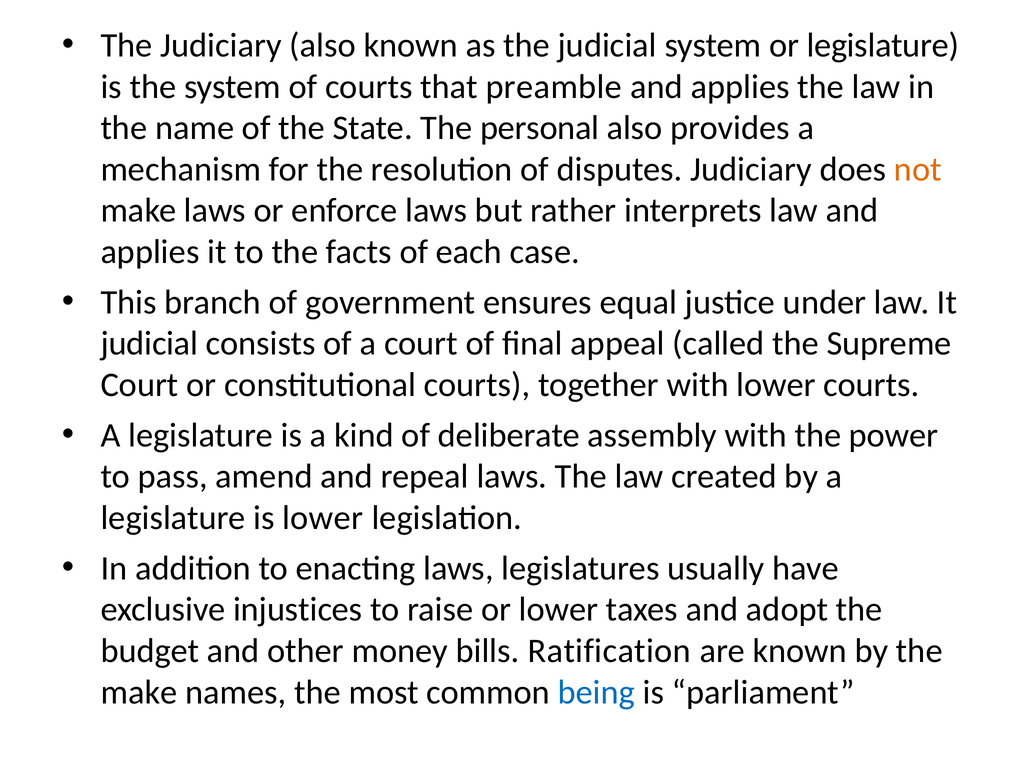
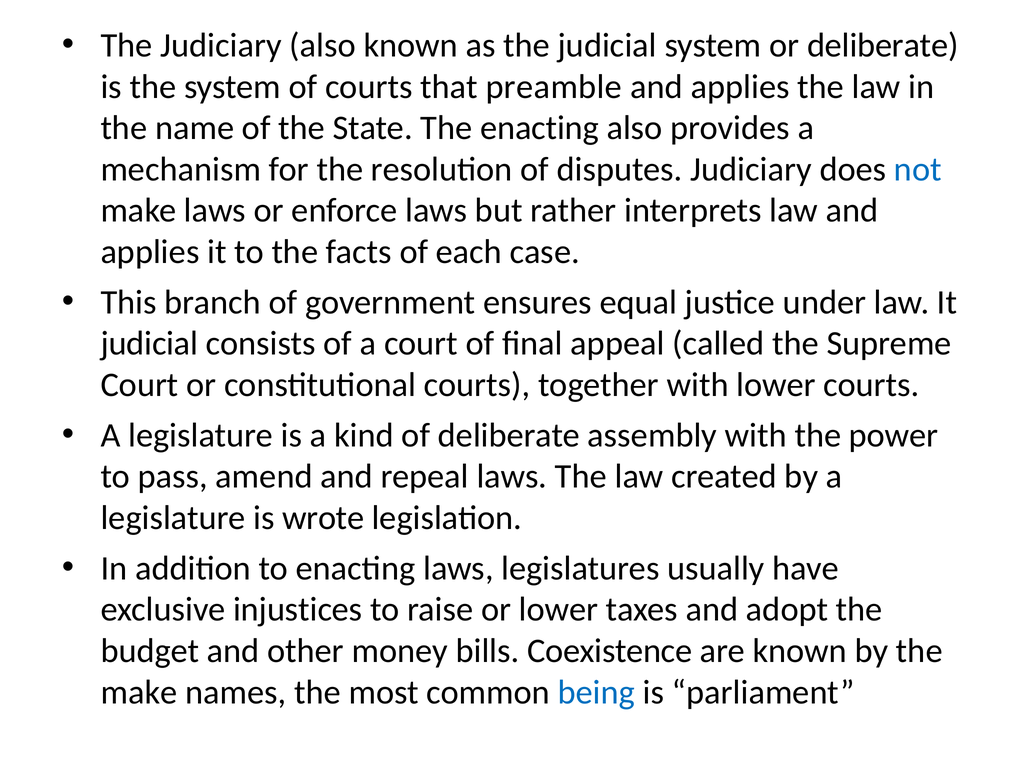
or legislature: legislature -> deliberate (883, 45)
The personal: personal -> enacting (540, 128)
not colour: orange -> blue (918, 169)
is lower: lower -> wrote (323, 518)
Ratification: Ratification -> Coexistence (610, 651)
